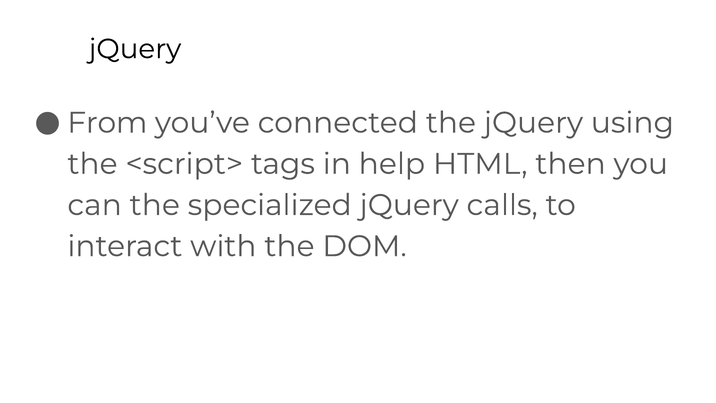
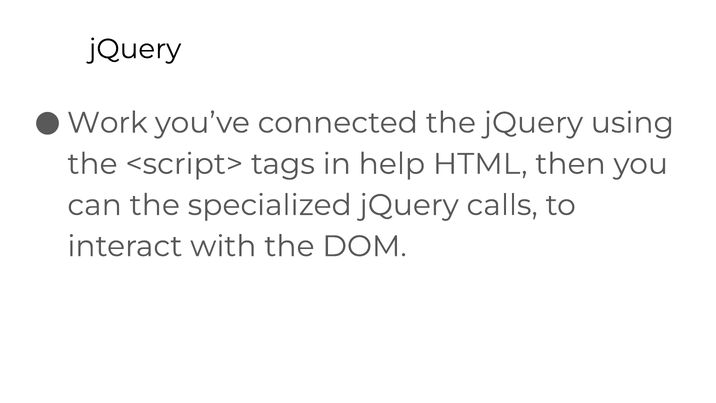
From: From -> Work (107, 123)
